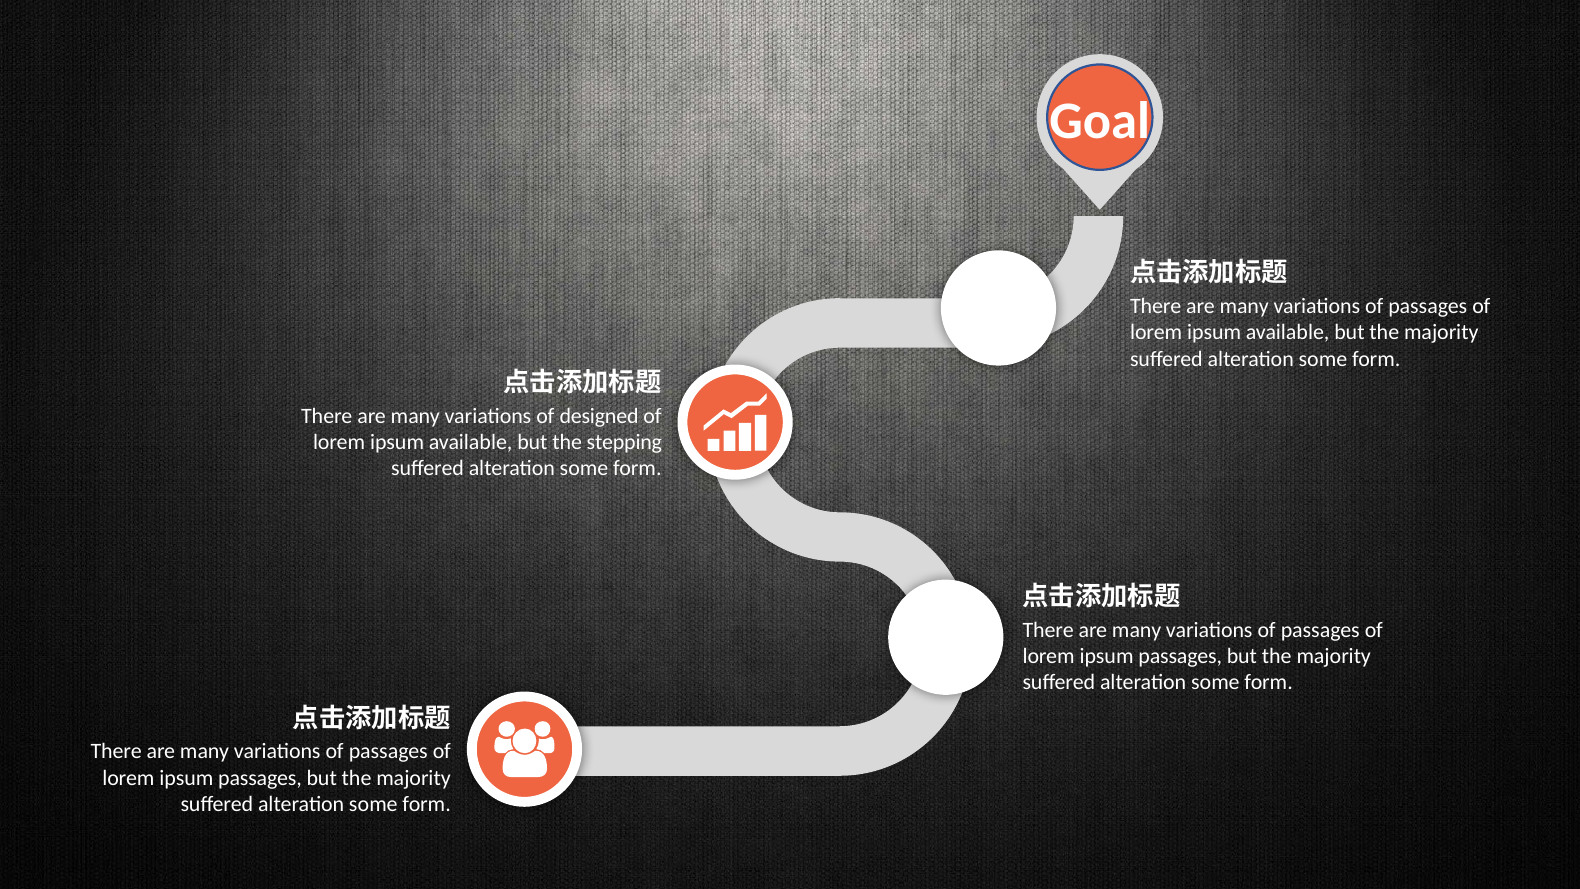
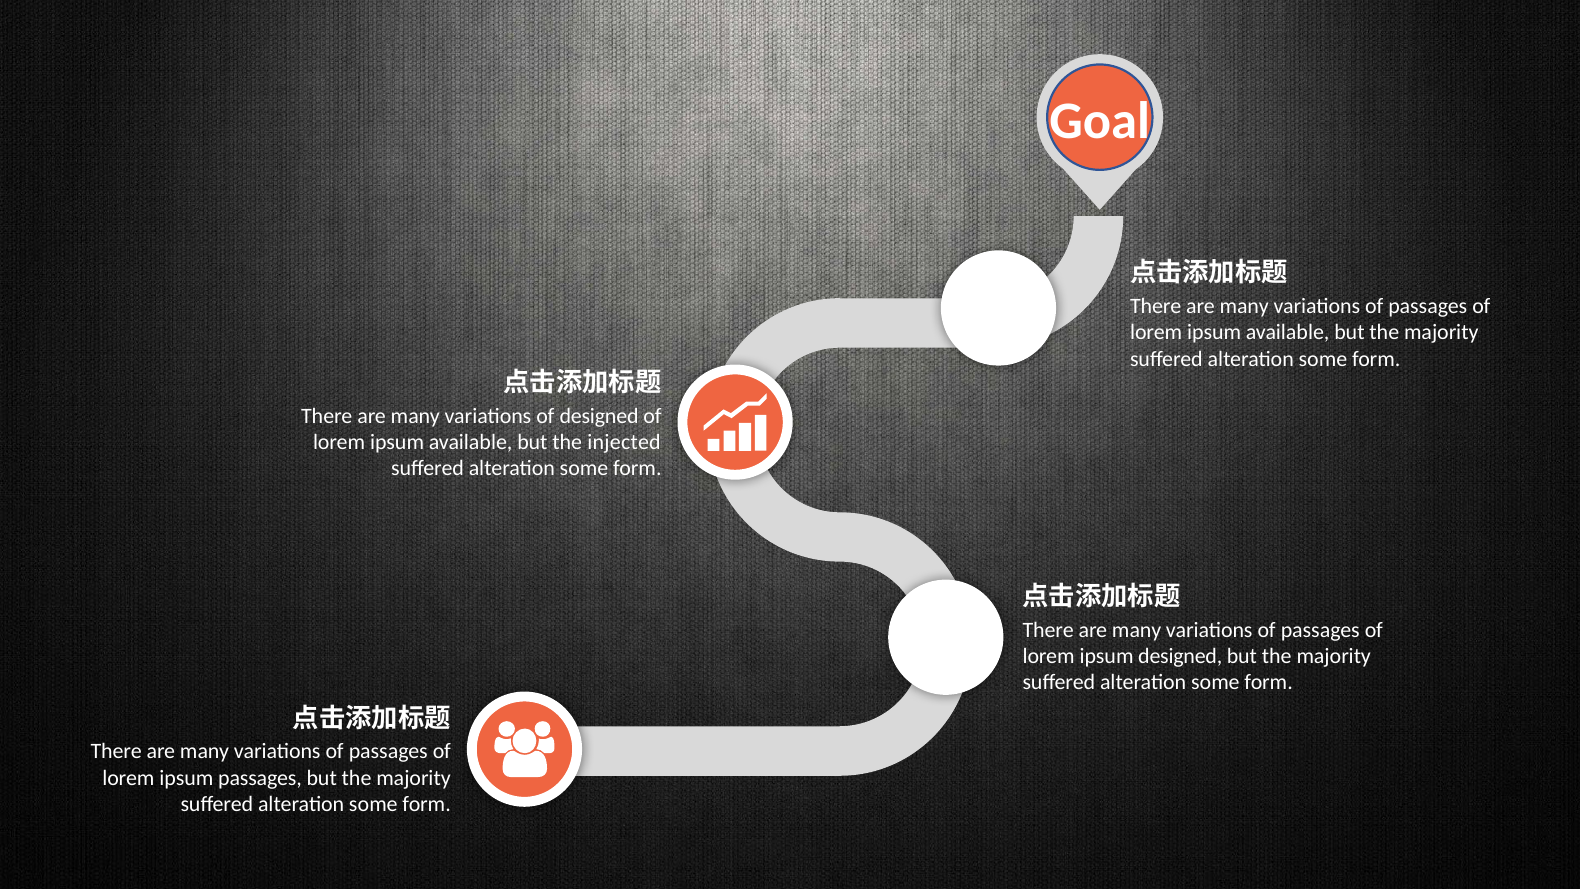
stepping: stepping -> injected (624, 442)
passages: passages -> designed (1180, 656)
